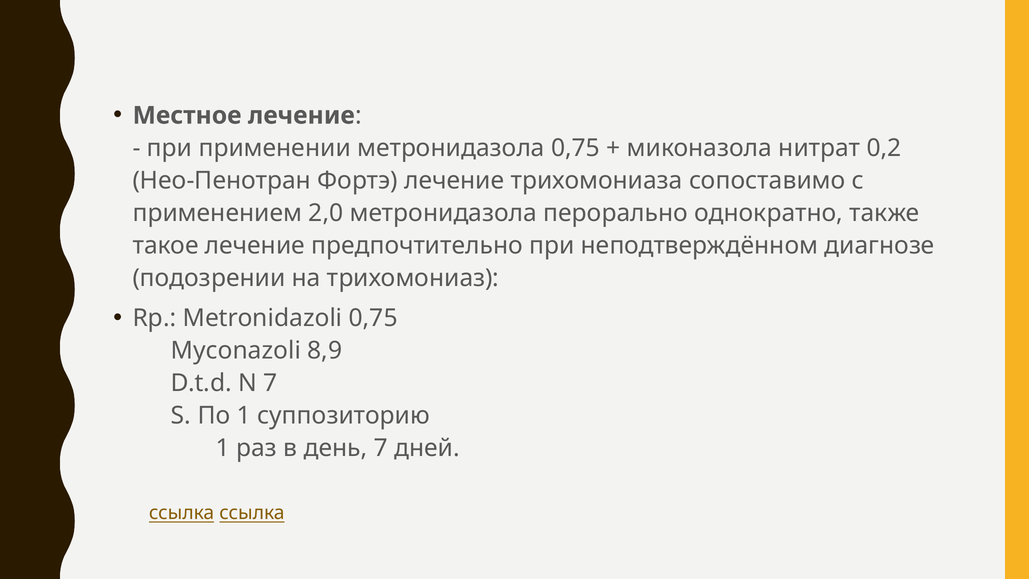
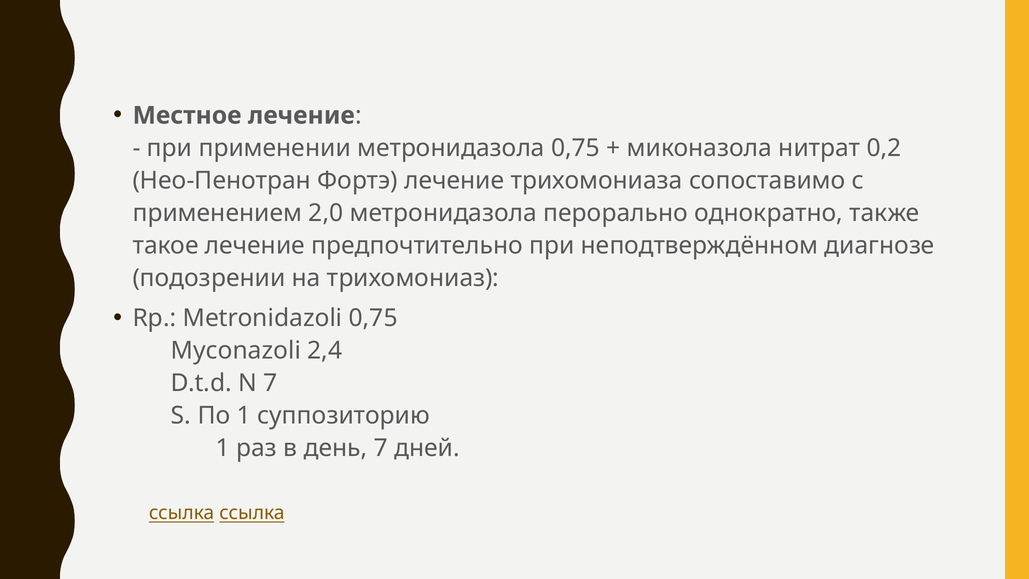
8,9: 8,9 -> 2,4 (325, 351)
